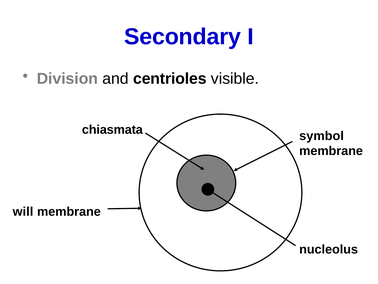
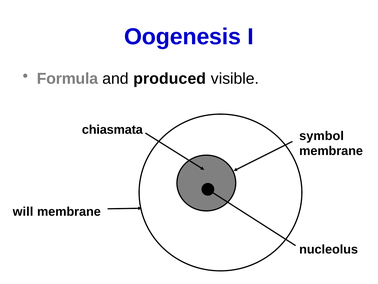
Secondary: Secondary -> Oogenesis (183, 37)
Division: Division -> Formula (67, 79)
centrioles: centrioles -> produced (170, 79)
